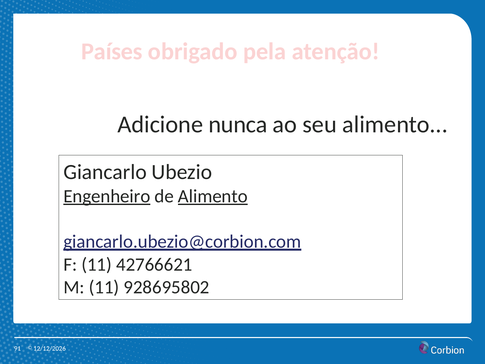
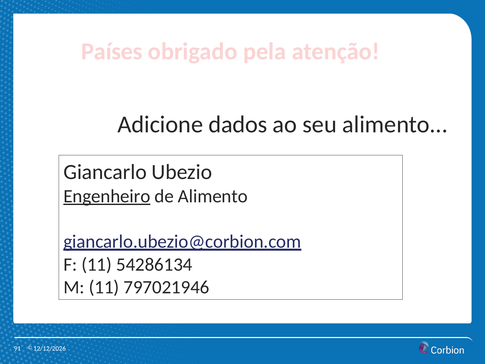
nunca: nunca -> dados (238, 124)
Alimento underline: present -> none (213, 196)
42766621: 42766621 -> 54286134 (154, 264)
928695802: 928695802 -> 797021946 (167, 287)
